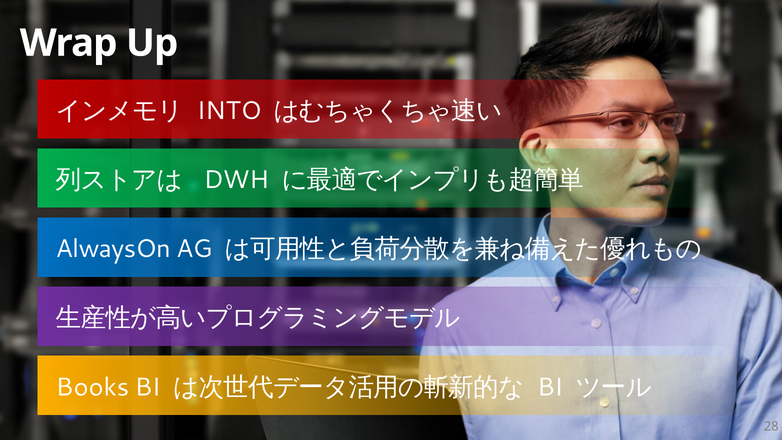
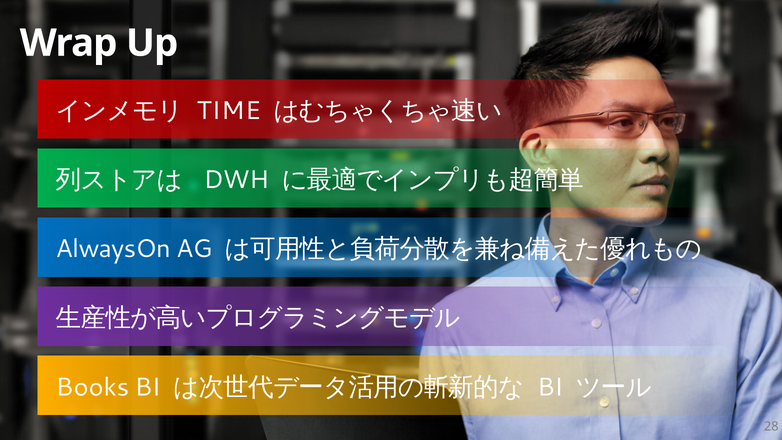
INTO: INTO -> TIME (229, 111)
